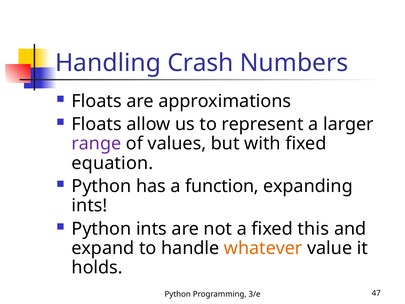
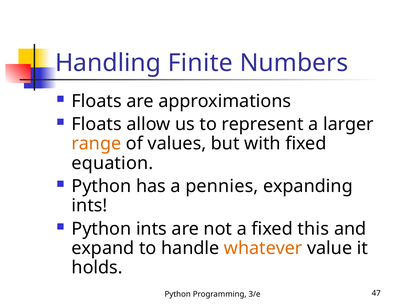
Crash: Crash -> Finite (200, 63)
range colour: purple -> orange (96, 144)
function: function -> pennies (222, 186)
